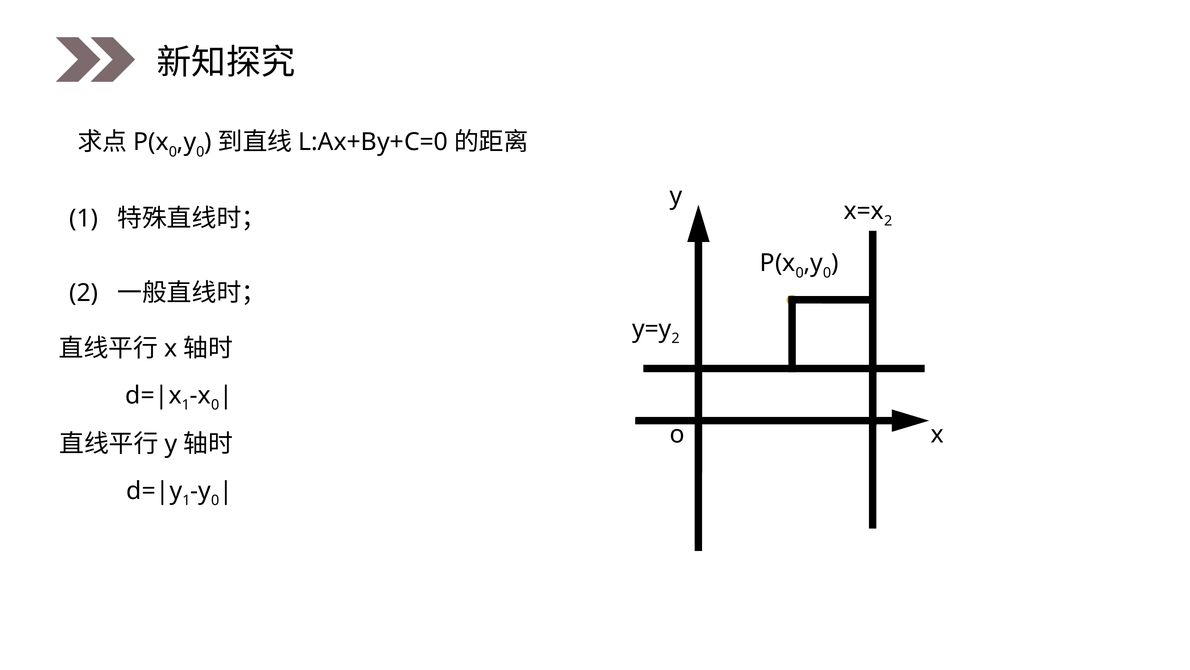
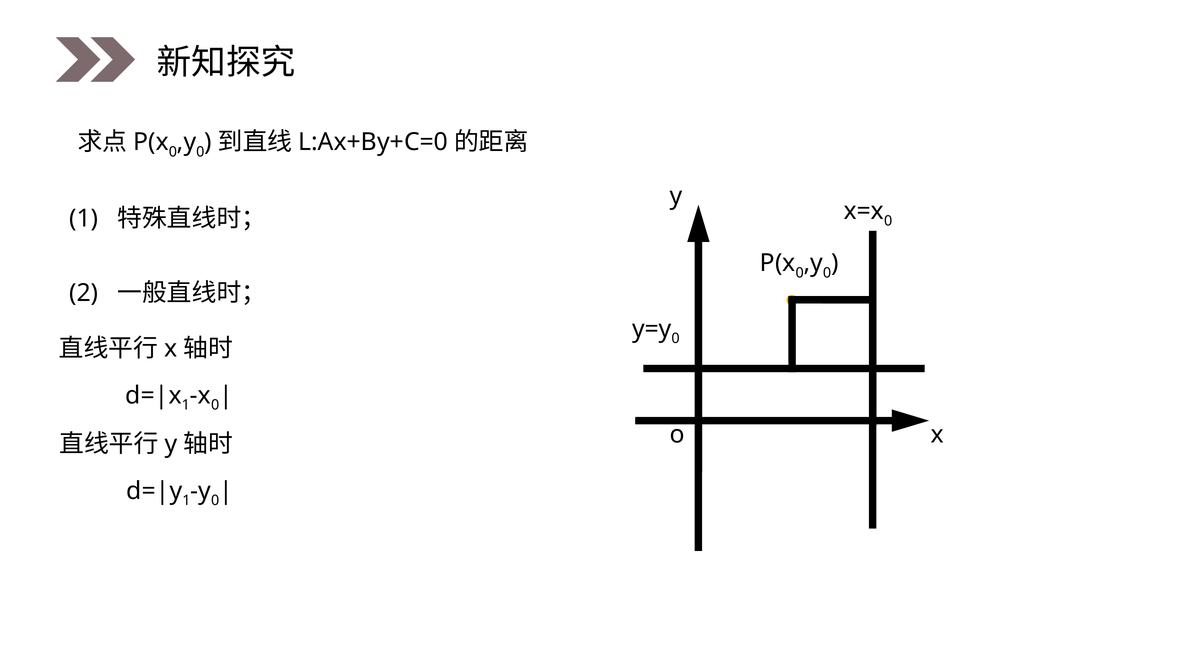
2: 2 -> 0 (888, 221)
2: 2 -> 0 (676, 338)
